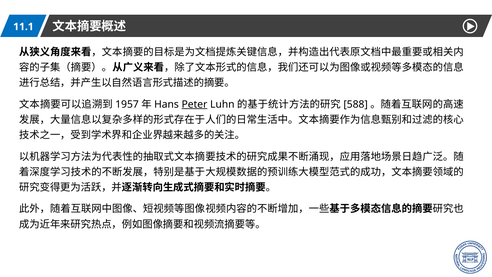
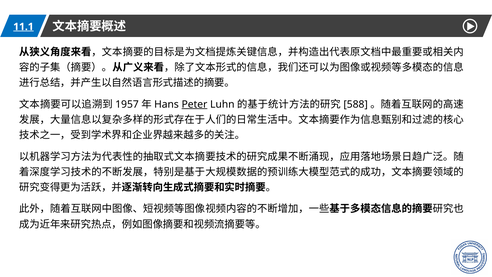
11.1 underline: none -> present (23, 27)
